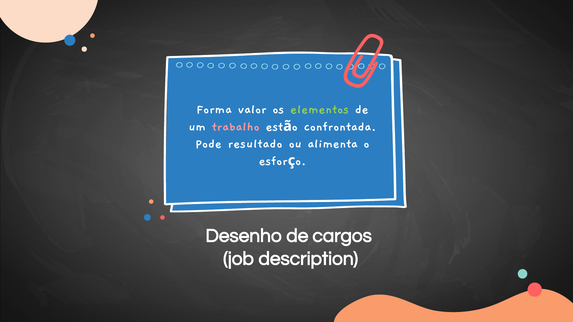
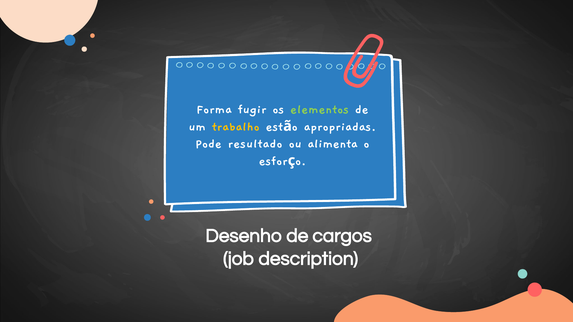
valor: valor -> fugir (252, 109)
trabalho colour: pink -> yellow (236, 126)
confrontada: confrontada -> apropriadas (340, 126)
